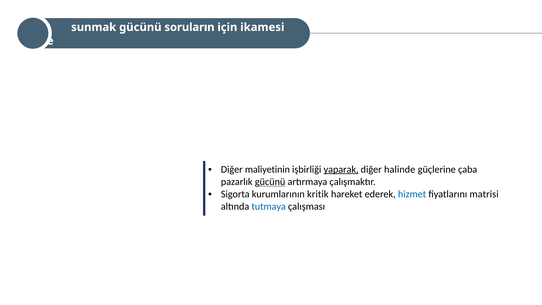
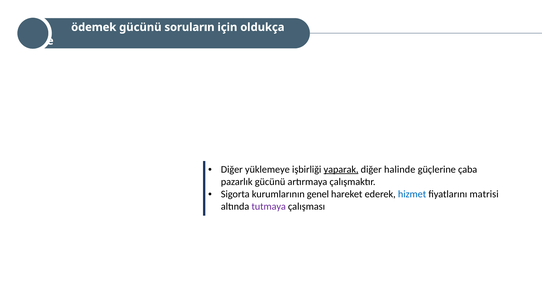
sunmak: sunmak -> ödemek (94, 27)
ikamesi: ikamesi -> oldukça (262, 27)
maliyetinin: maliyetinin -> yüklemeye (267, 169)
gücünü underline: present -> none (270, 182)
kritik: kritik -> genel (318, 194)
tutmaya colour: blue -> purple (269, 207)
